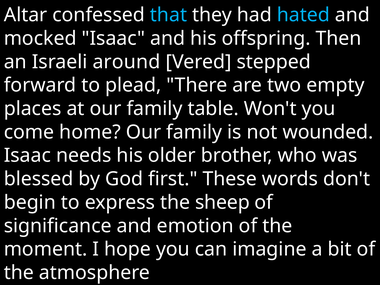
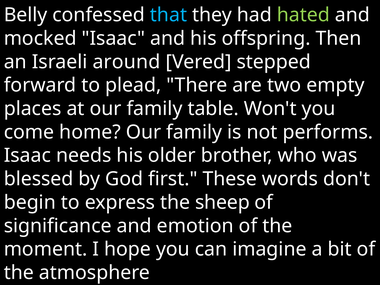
Altar: Altar -> Belly (26, 15)
hated colour: light blue -> light green (303, 15)
wounded: wounded -> performs (328, 132)
